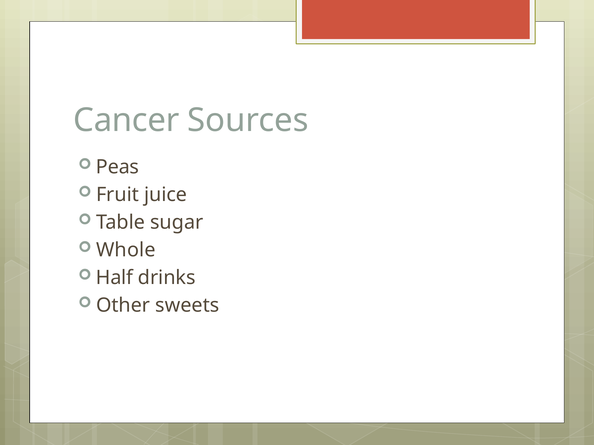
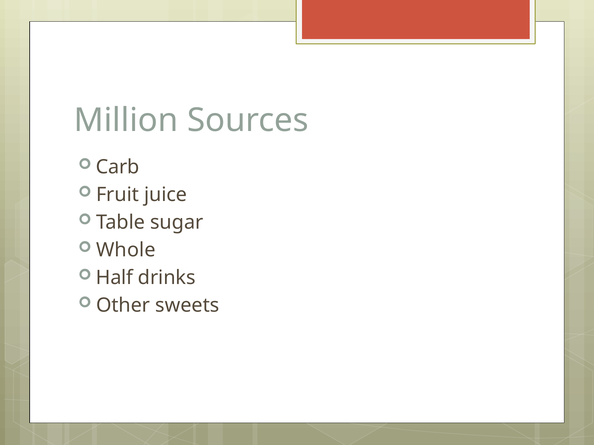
Cancer: Cancer -> Million (126, 121)
Peas: Peas -> Carb (118, 167)
